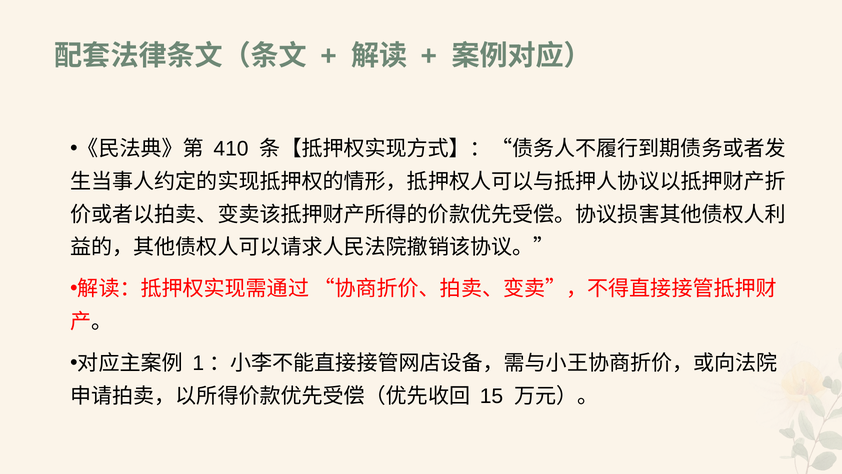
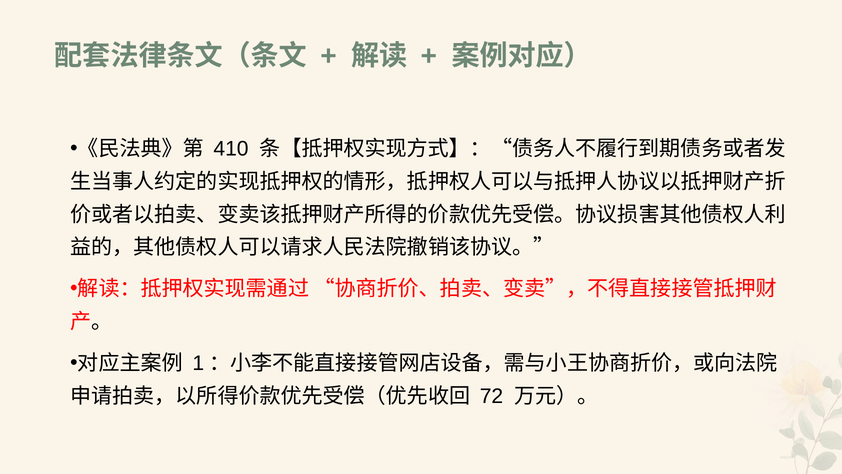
15: 15 -> 72 (491, 396)
